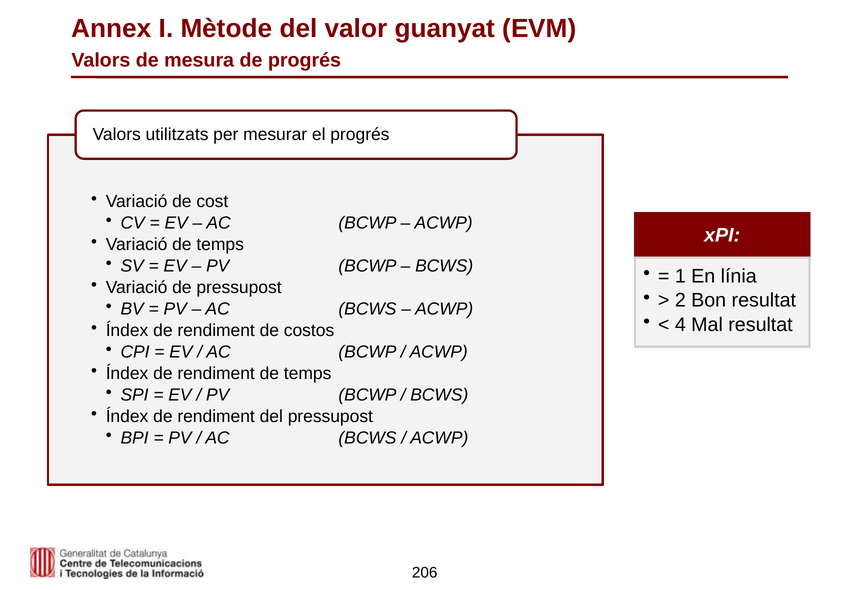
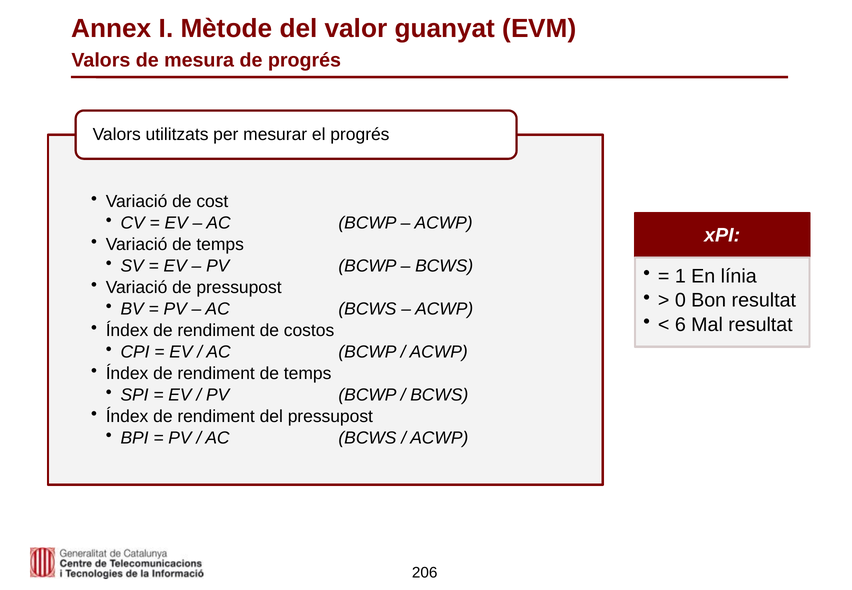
2: 2 -> 0 (680, 300)
4: 4 -> 6 (680, 325)
